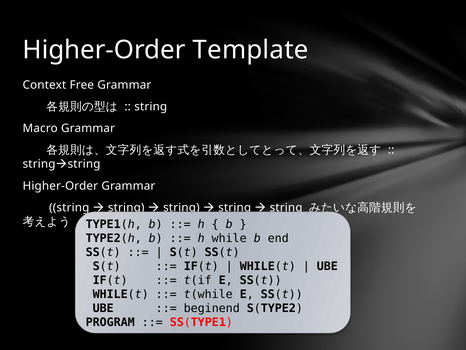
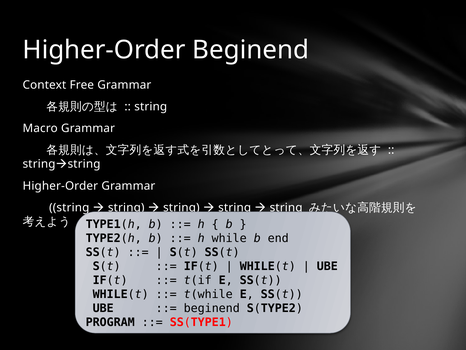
Higher-Order Template: Template -> Beginend (251, 50)
